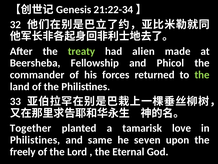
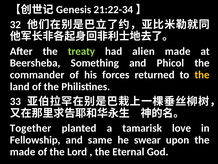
Fellowship: Fellowship -> Something (95, 63)
the colour: light green -> yellow (202, 75)
Philistines: Philistines -> Fellowship (35, 140)
seven: seven -> swear (147, 140)
freely: freely -> made (23, 151)
